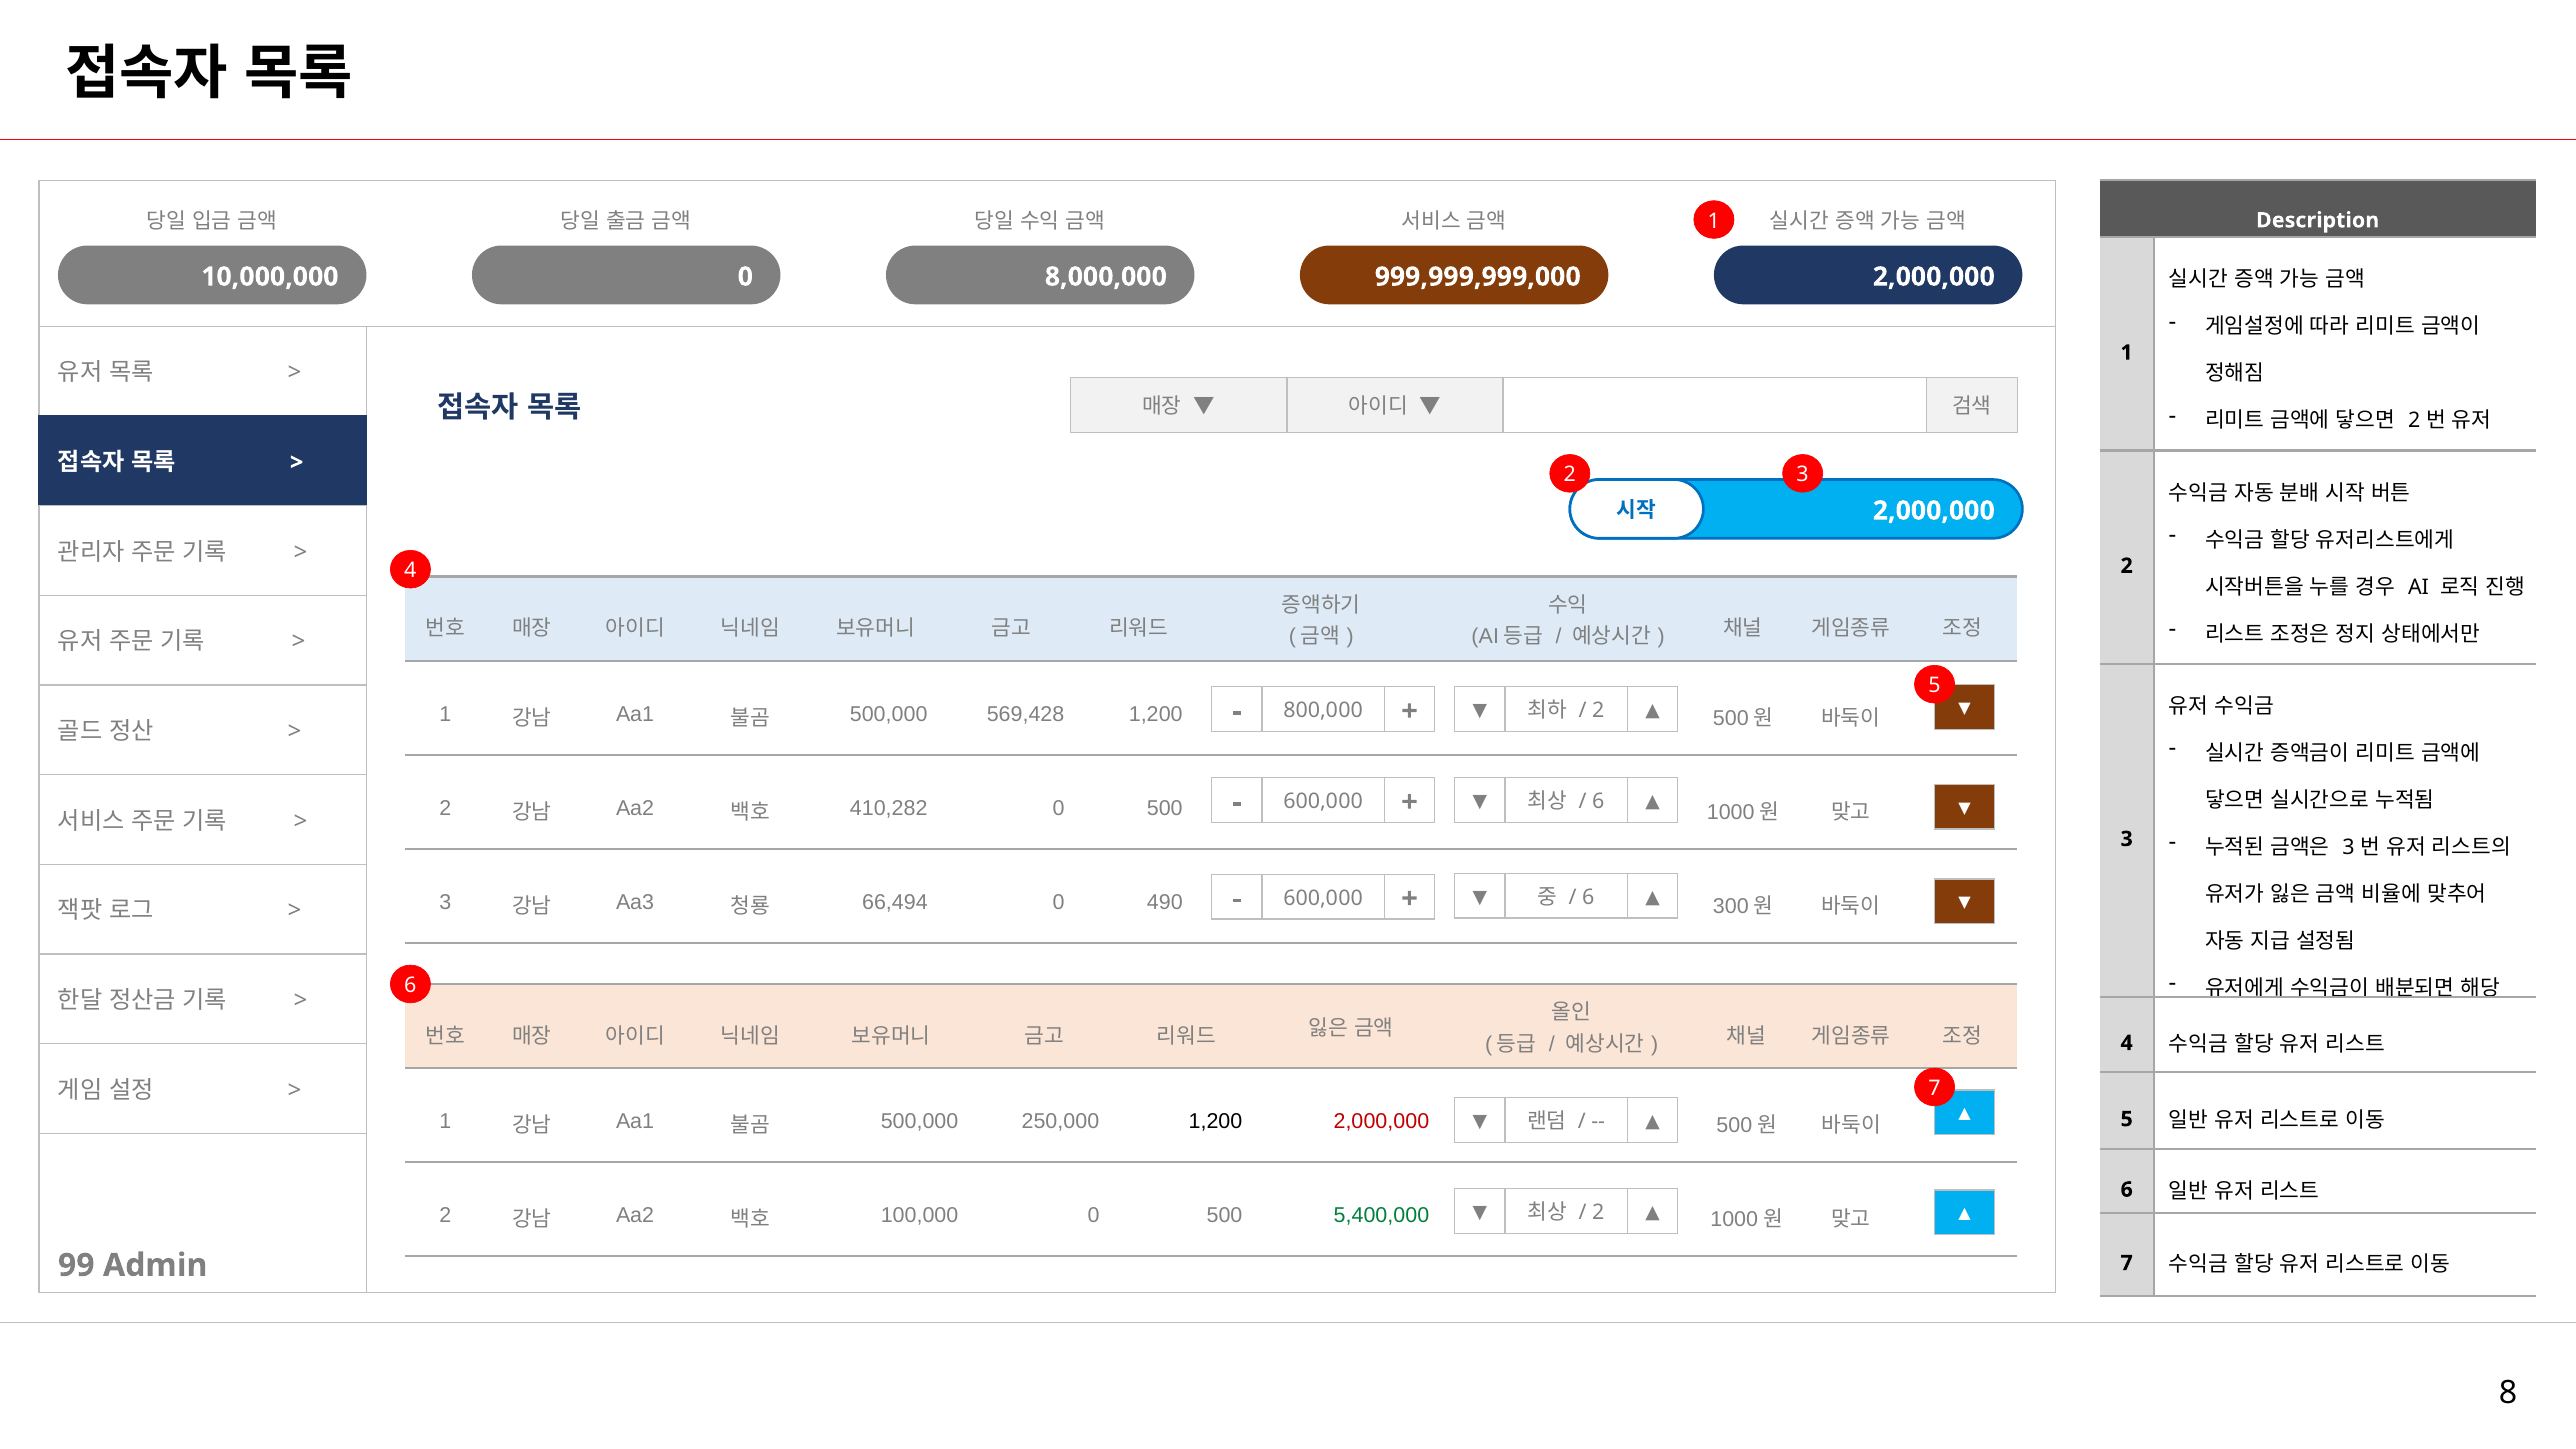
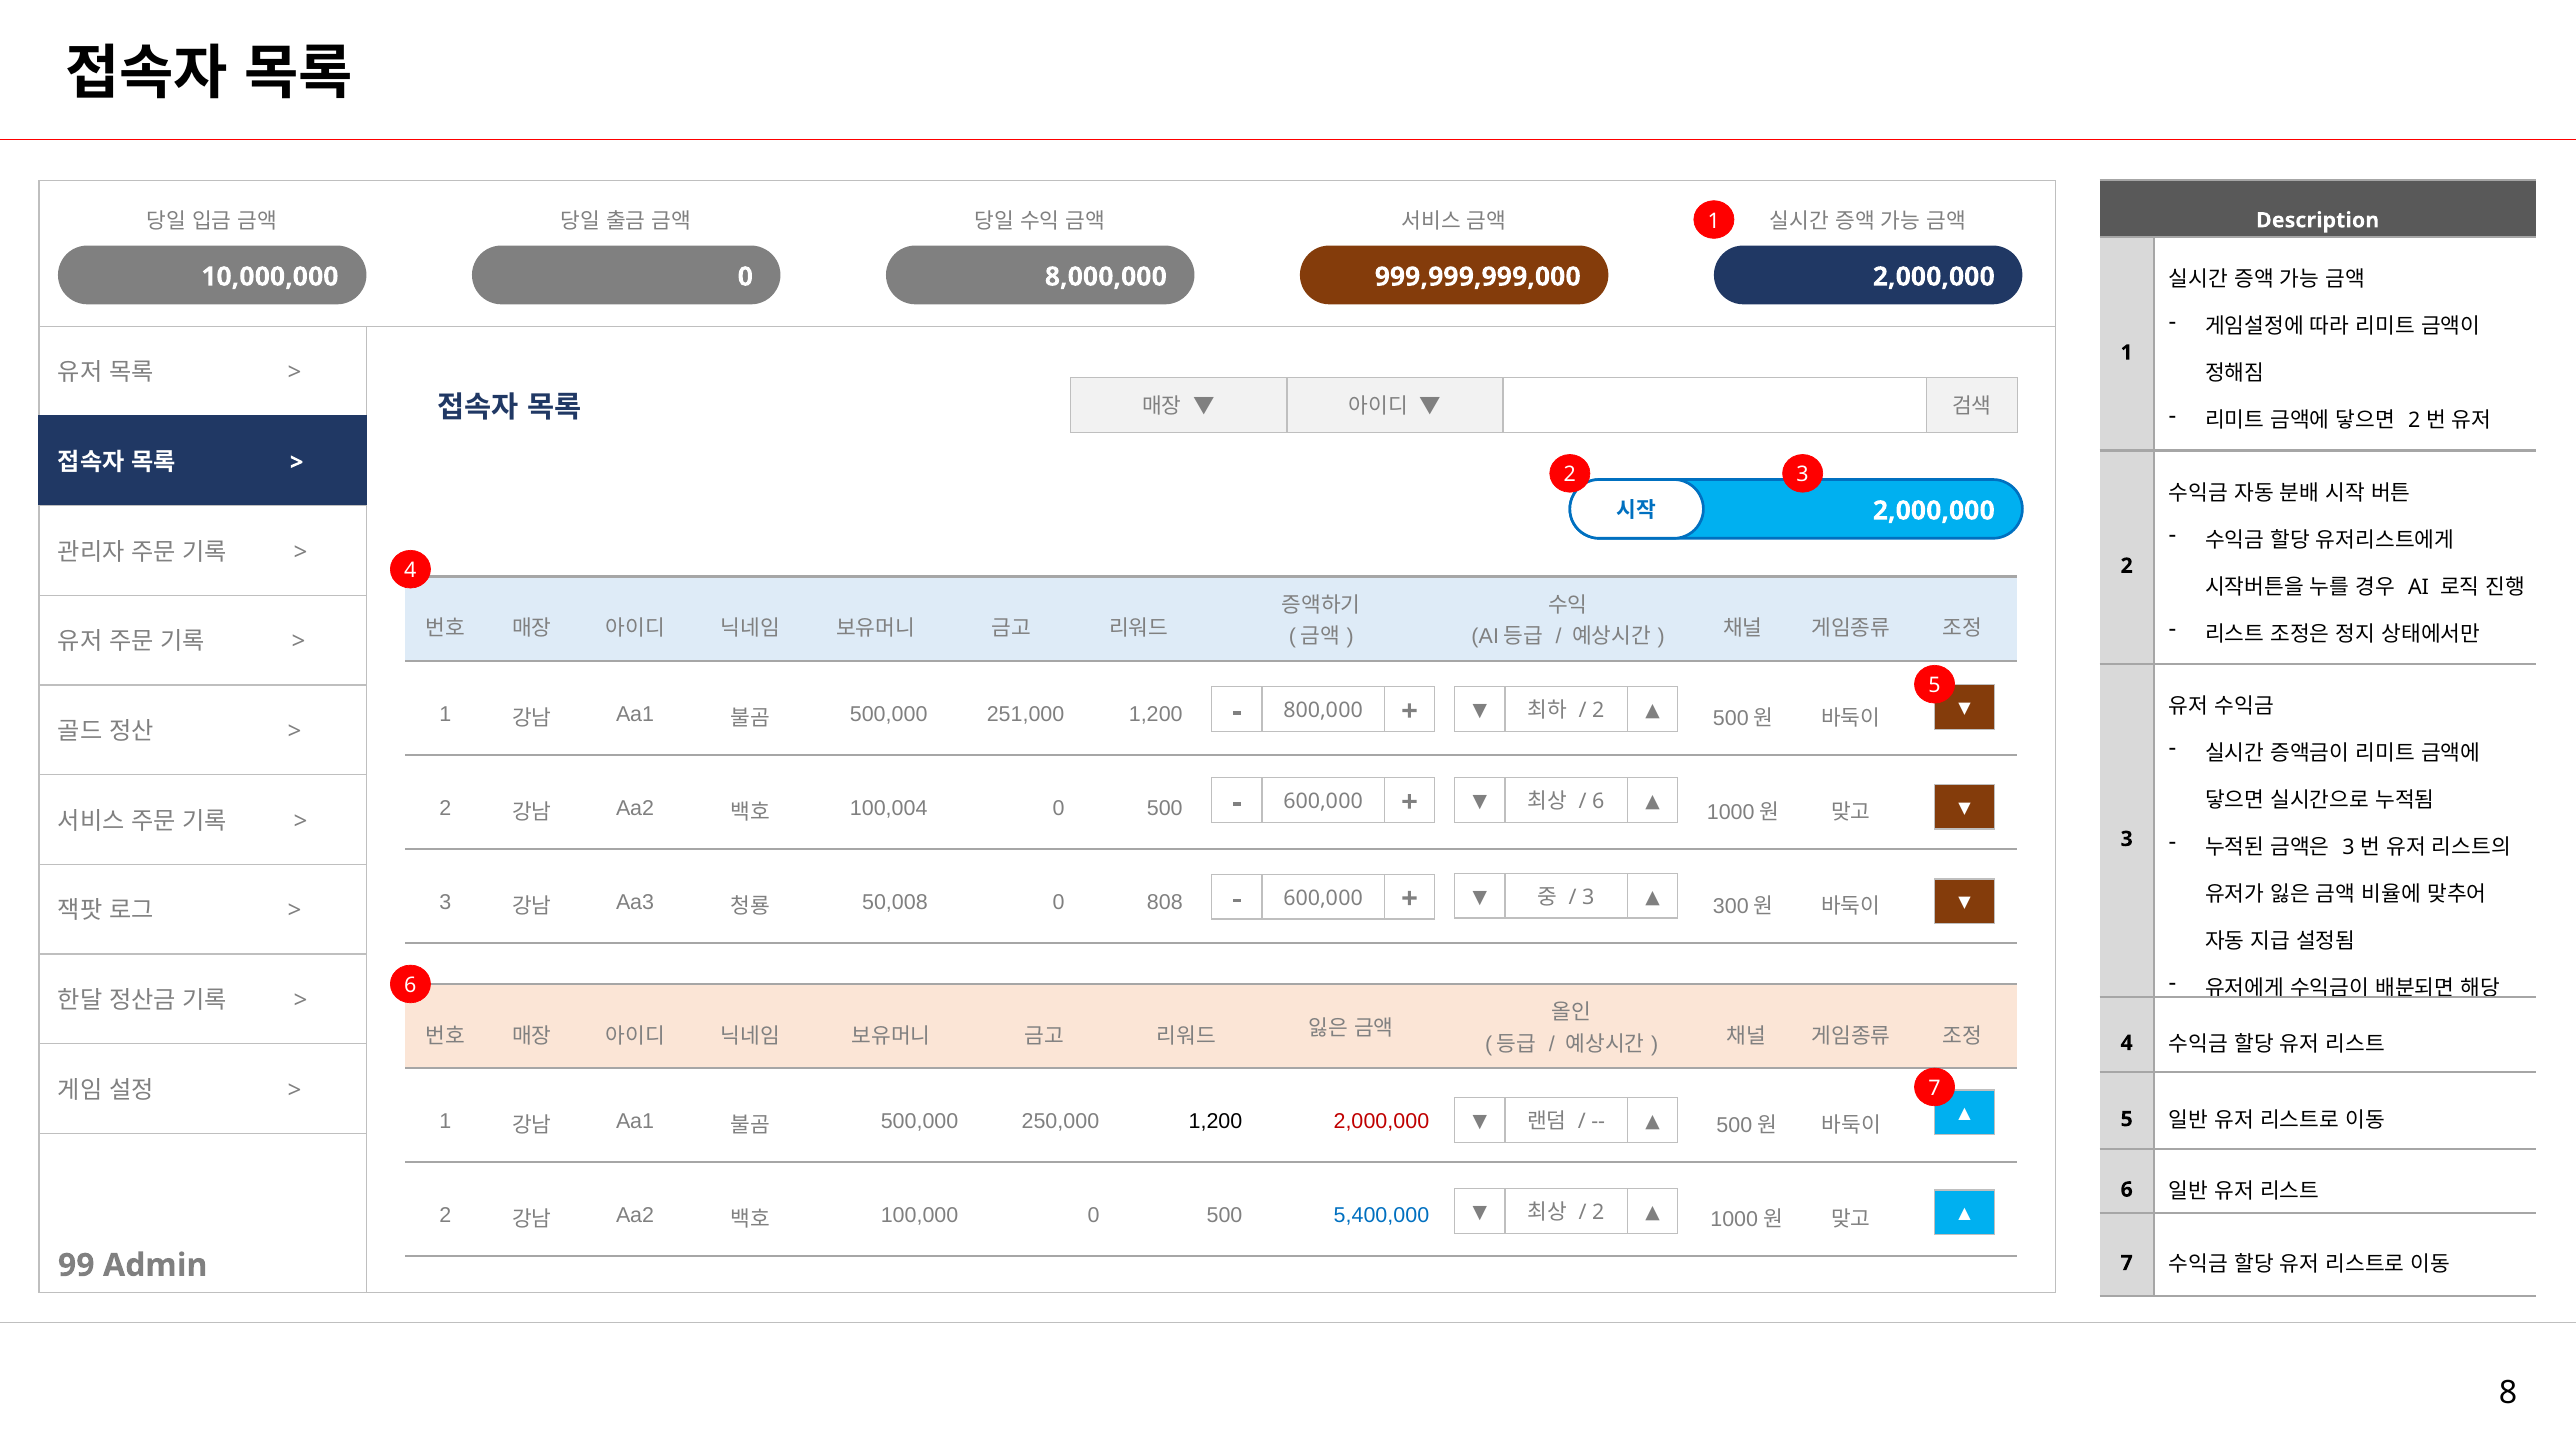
569,428: 569,428 -> 251,000 (1026, 714)
410,282: 410,282 -> 100,004 (889, 808)
6: 6 -> 3 (1588, 897)
66,494: 66,494 -> 50,008 (895, 902)
490: 490 -> 808 (1165, 902)
5,400,000 colour: green -> blue (1381, 1216)
